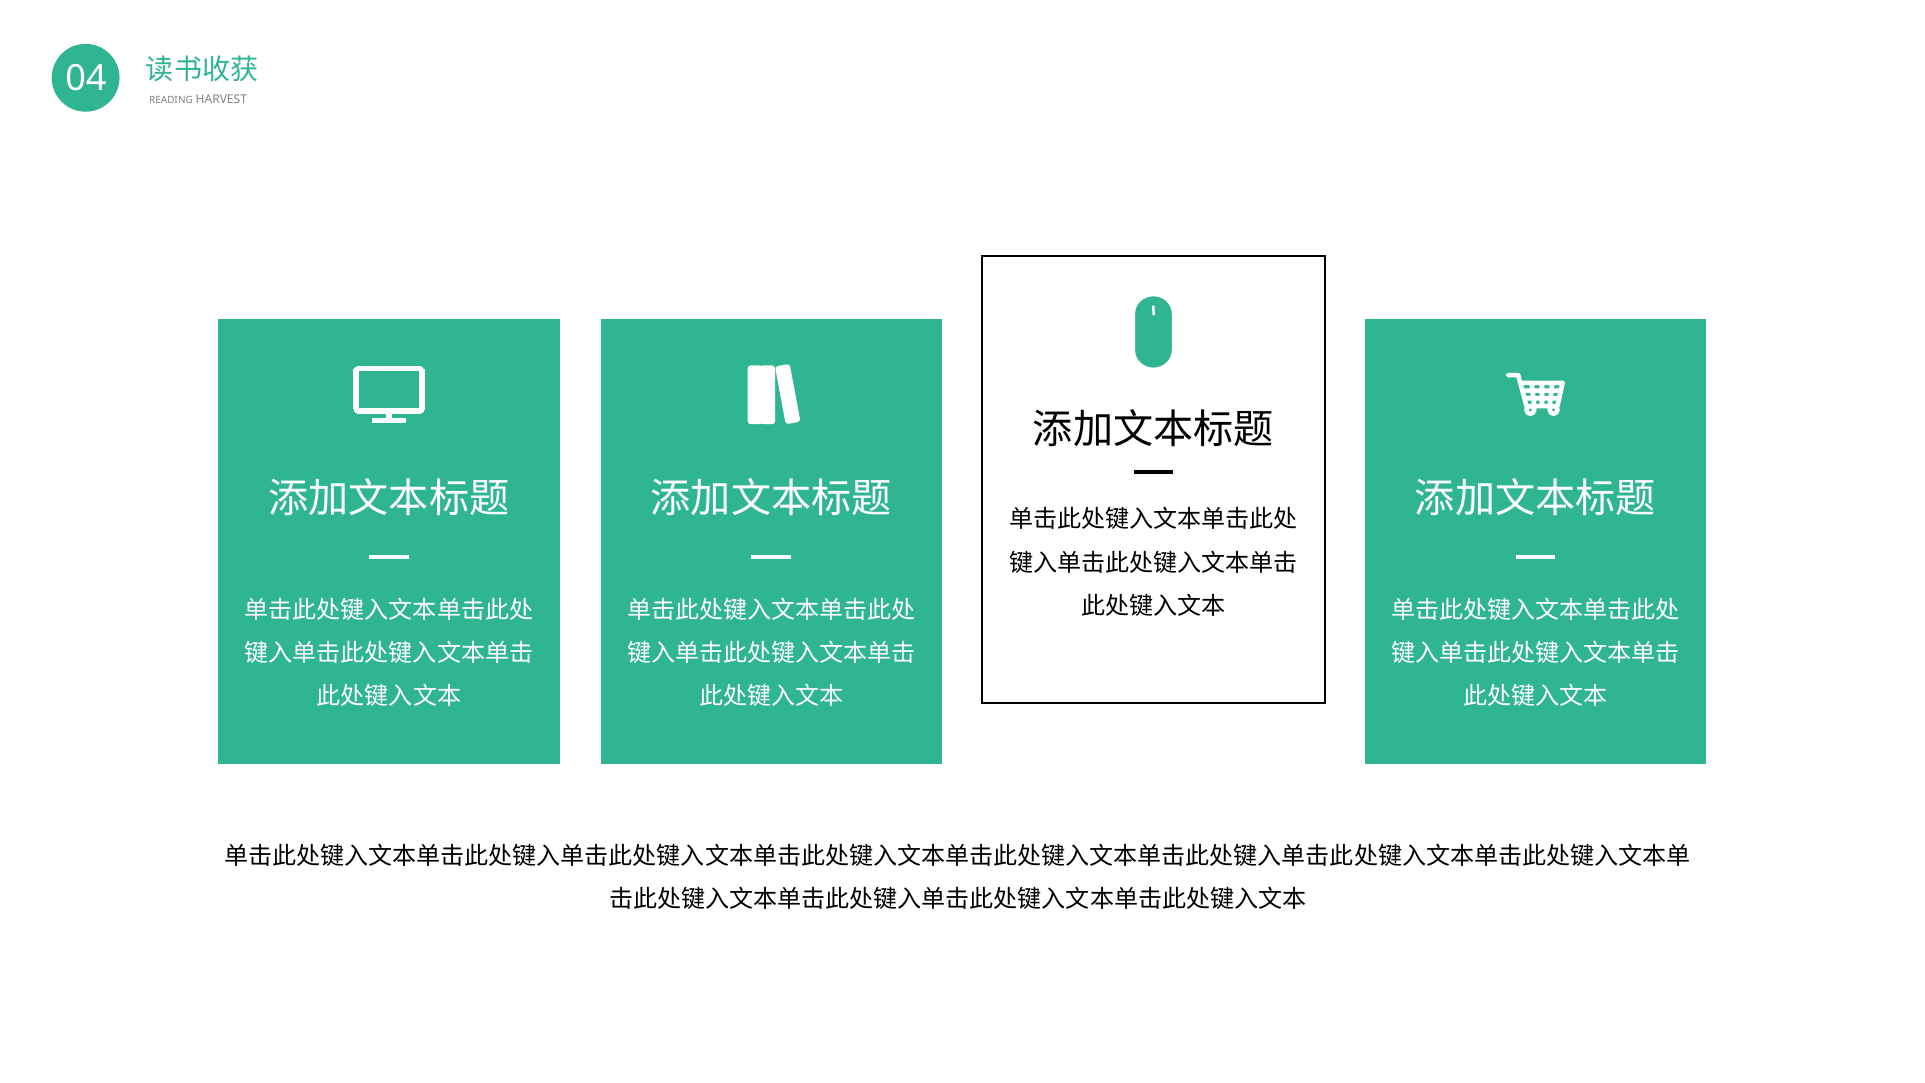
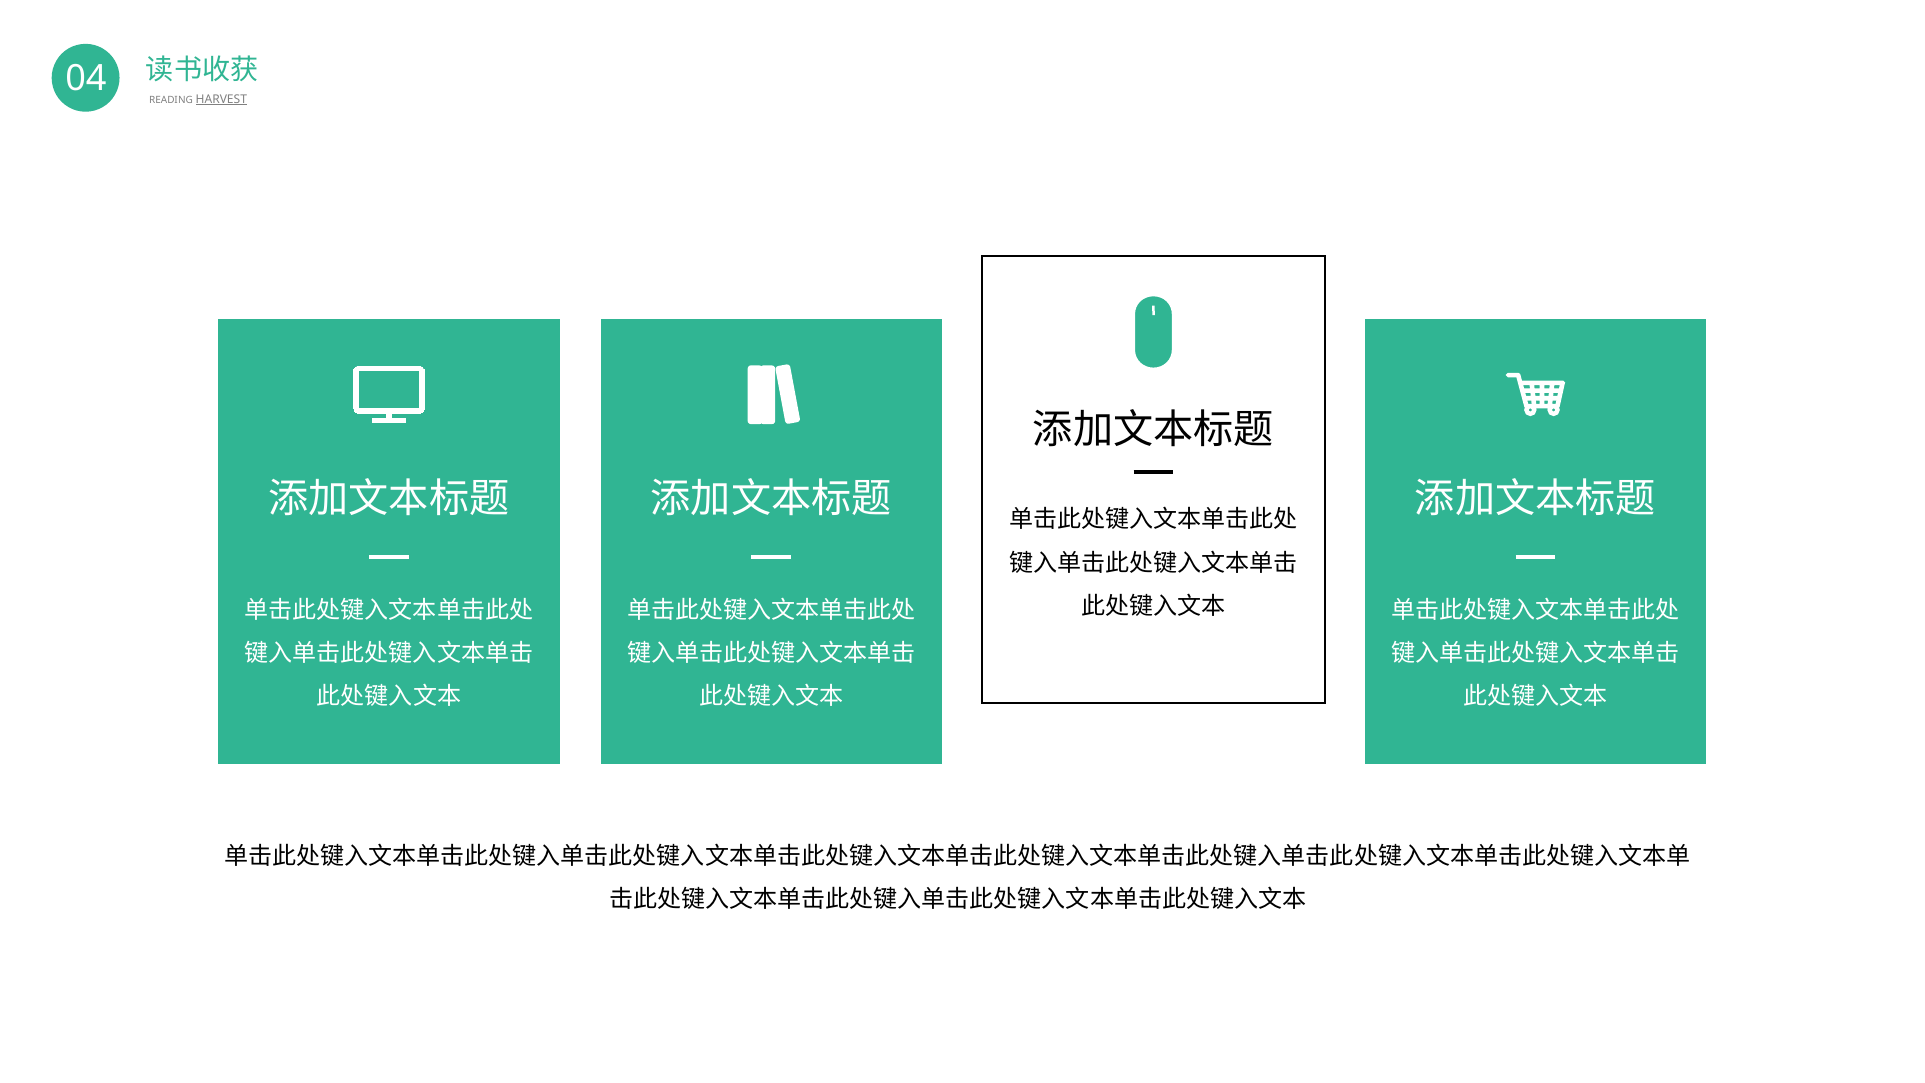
HARVEST underline: none -> present (221, 99)
